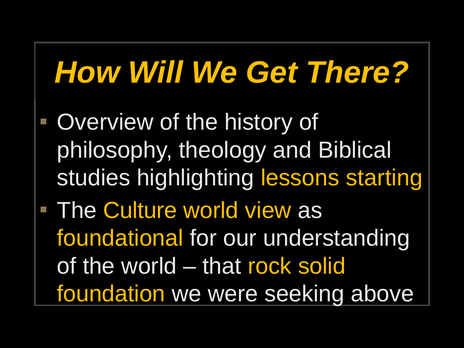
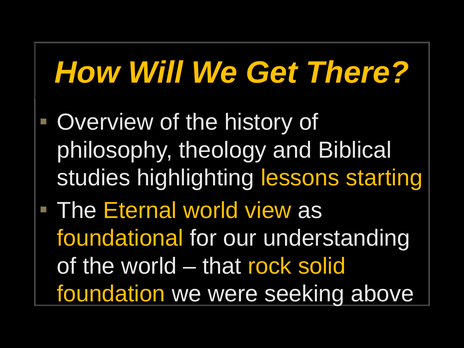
Culture: Culture -> Eternal (140, 210)
